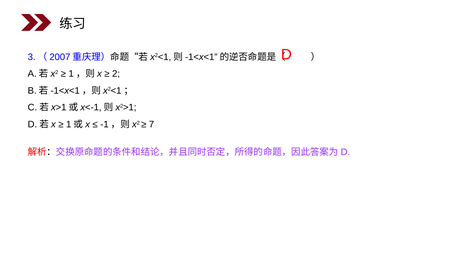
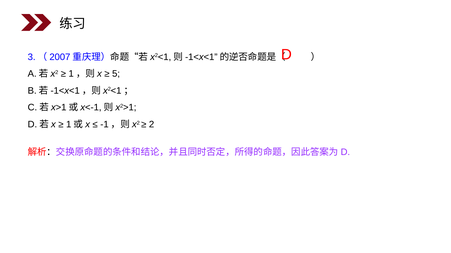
2: 2 -> 5 (116, 74)
7: 7 -> 2 (152, 125)
